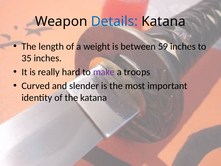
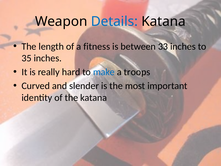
weight: weight -> fitness (97, 46)
59: 59 -> 33 (163, 46)
make colour: purple -> blue (104, 72)
